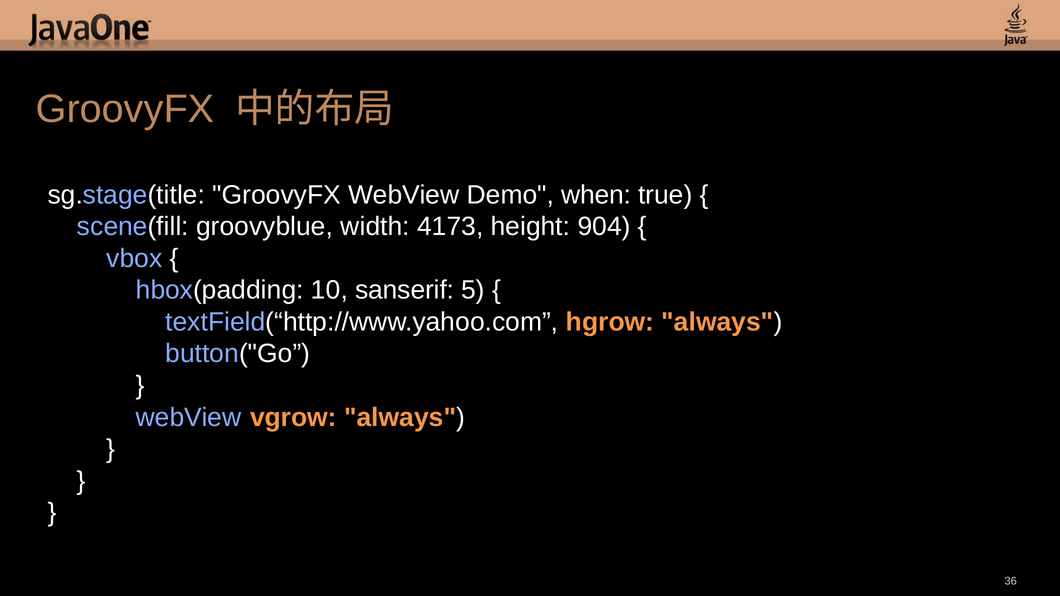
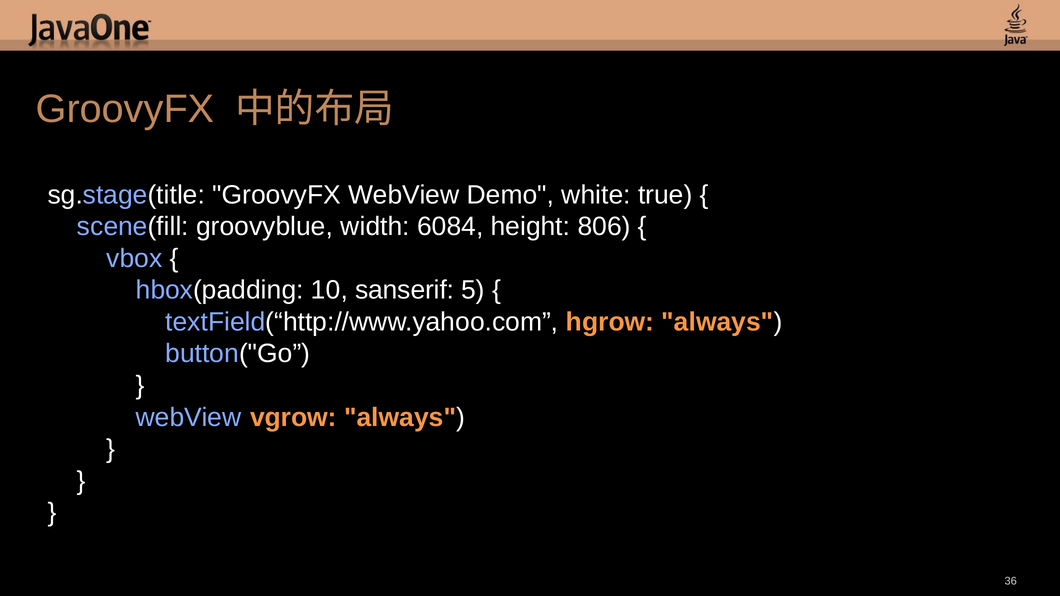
when: when -> white (596, 195)
4173: 4173 -> 6084 (450, 227)
904: 904 -> 806 (604, 227)
